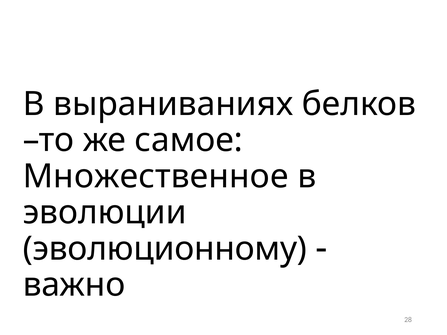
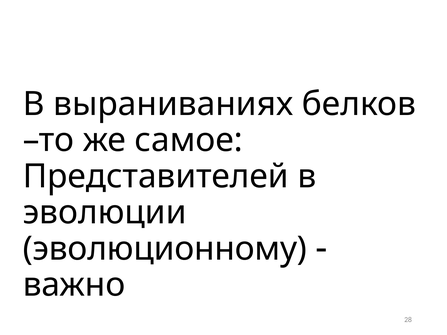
Множественное: Множественное -> Представителей (156, 176)
